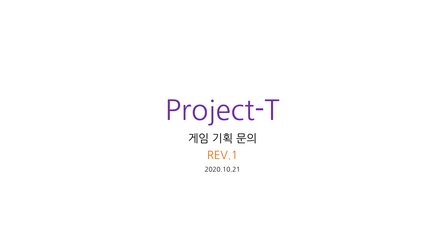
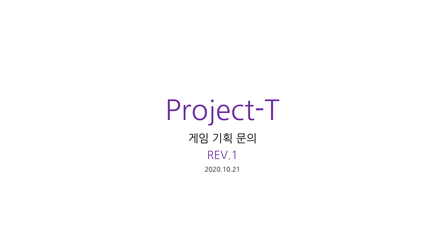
REV.1 colour: orange -> purple (222, 156)
